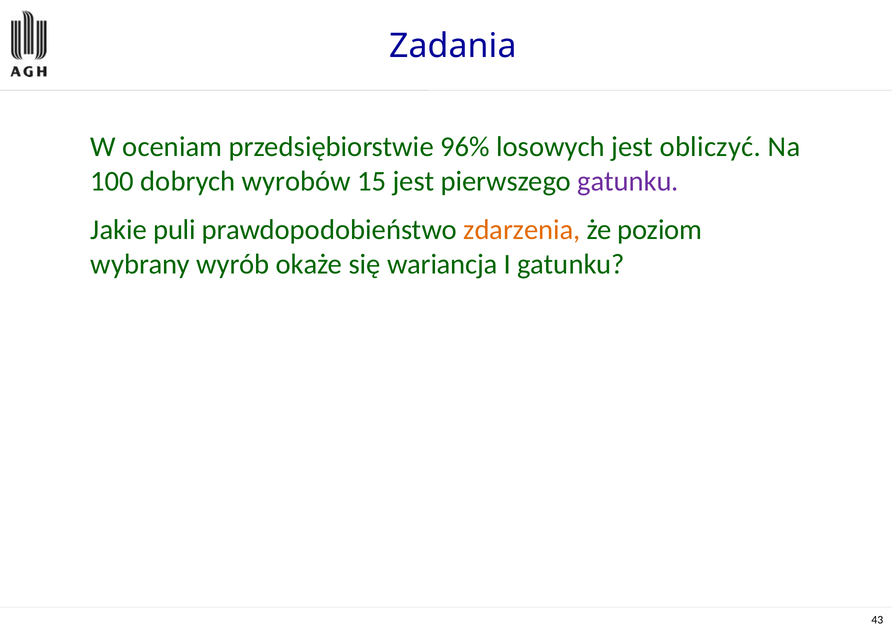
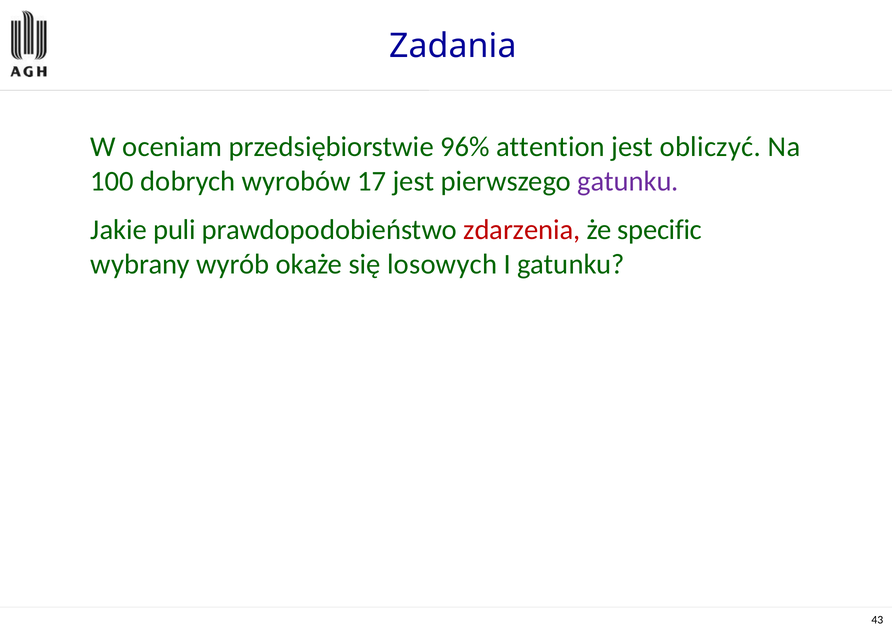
losowych: losowych -> attention (550, 147)
15: 15 -> 17 (372, 181)
zdarzenia colour: orange -> red (522, 230)
poziom: poziom -> specific (660, 230)
wariancja: wariancja -> losowych (442, 264)
